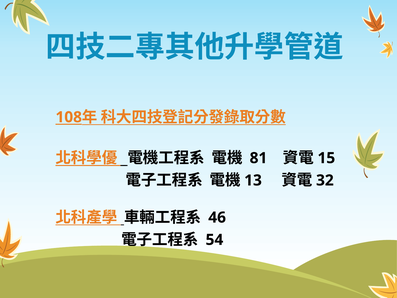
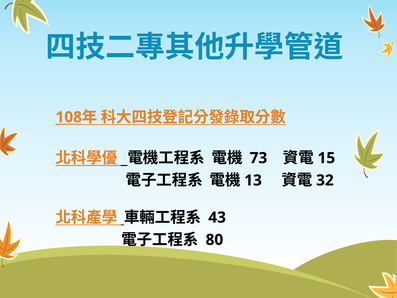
81: 81 -> 73 (258, 158)
46: 46 -> 43 (217, 217)
54: 54 -> 80 (214, 240)
